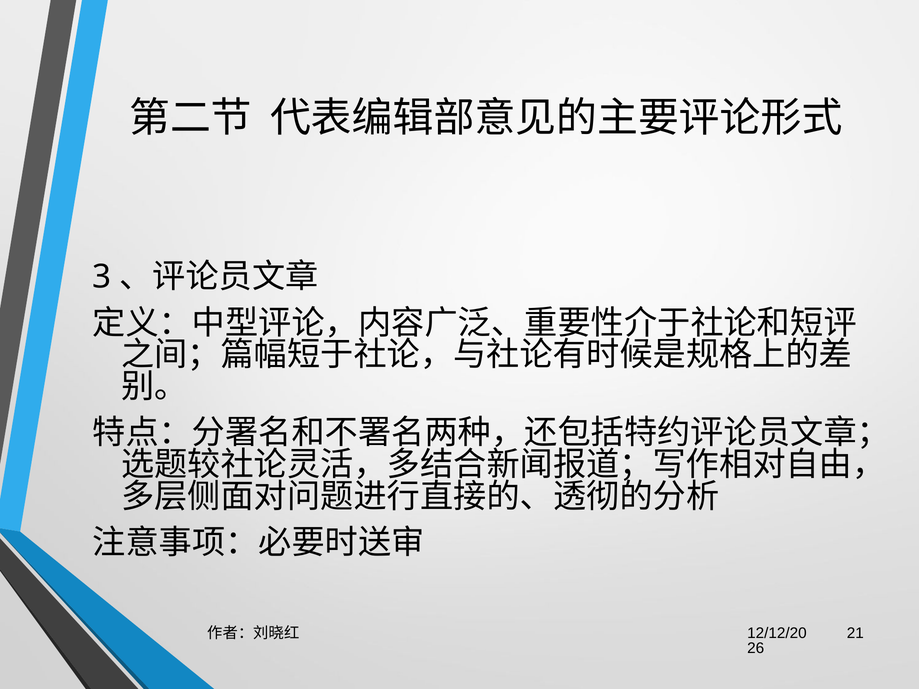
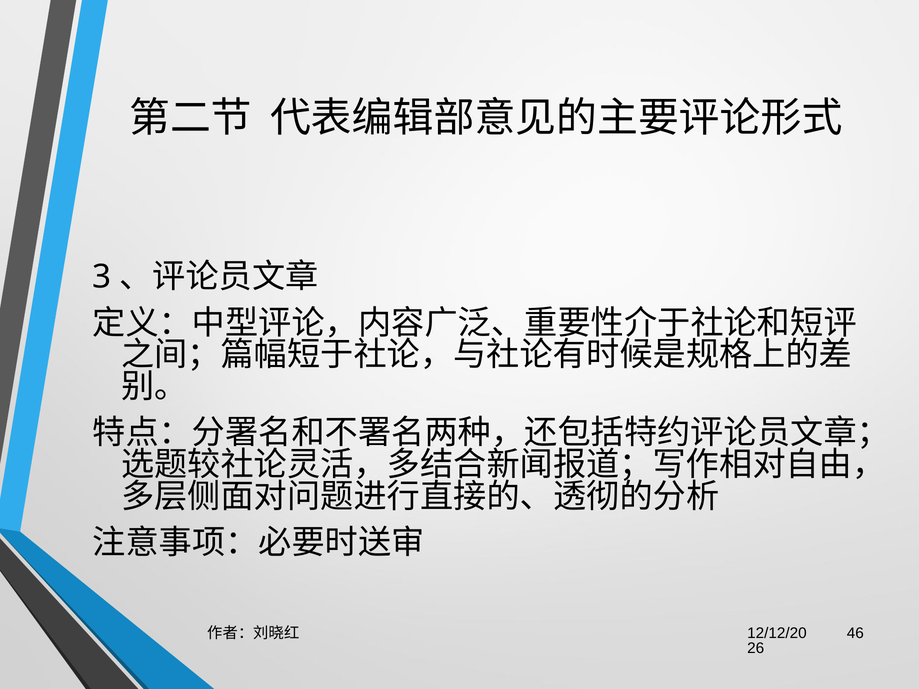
21: 21 -> 46 (855, 633)
